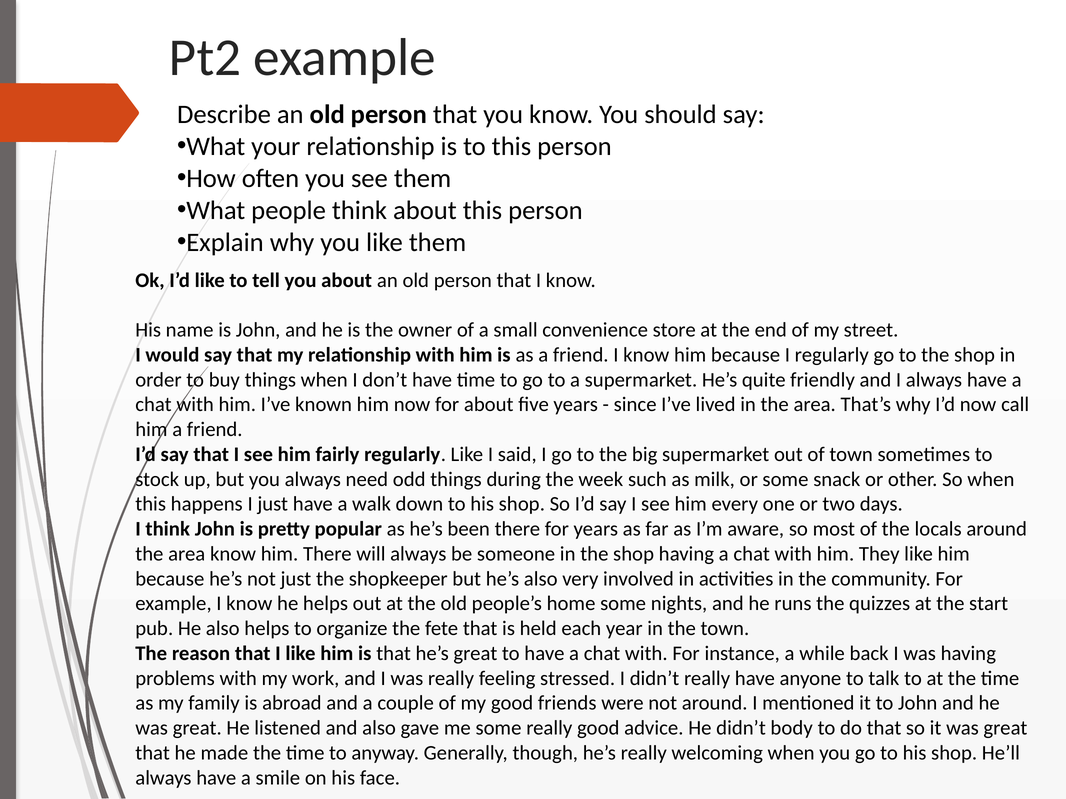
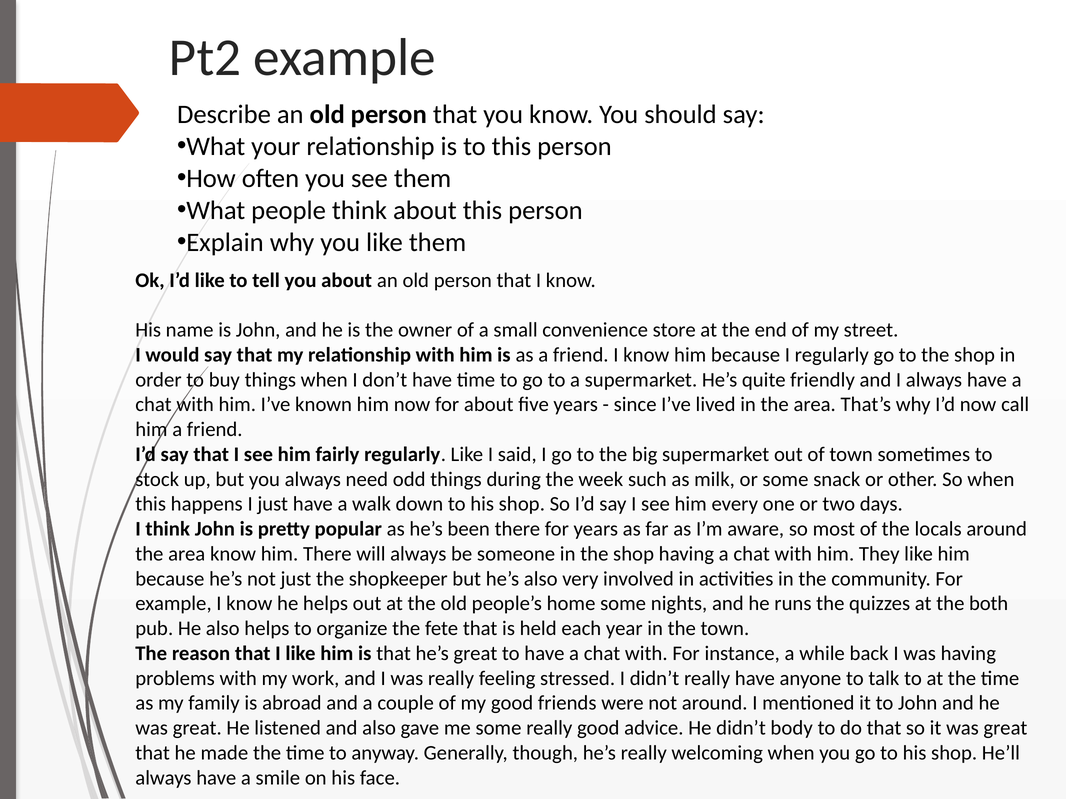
start: start -> both (989, 604)
